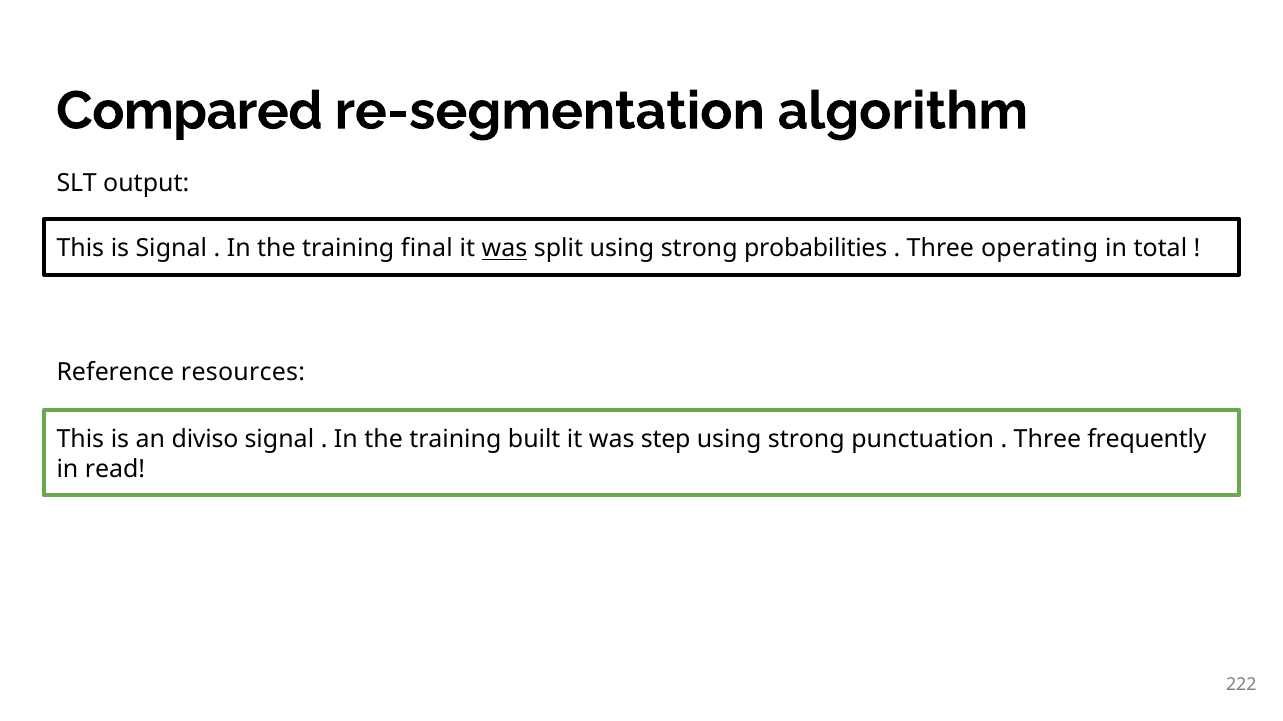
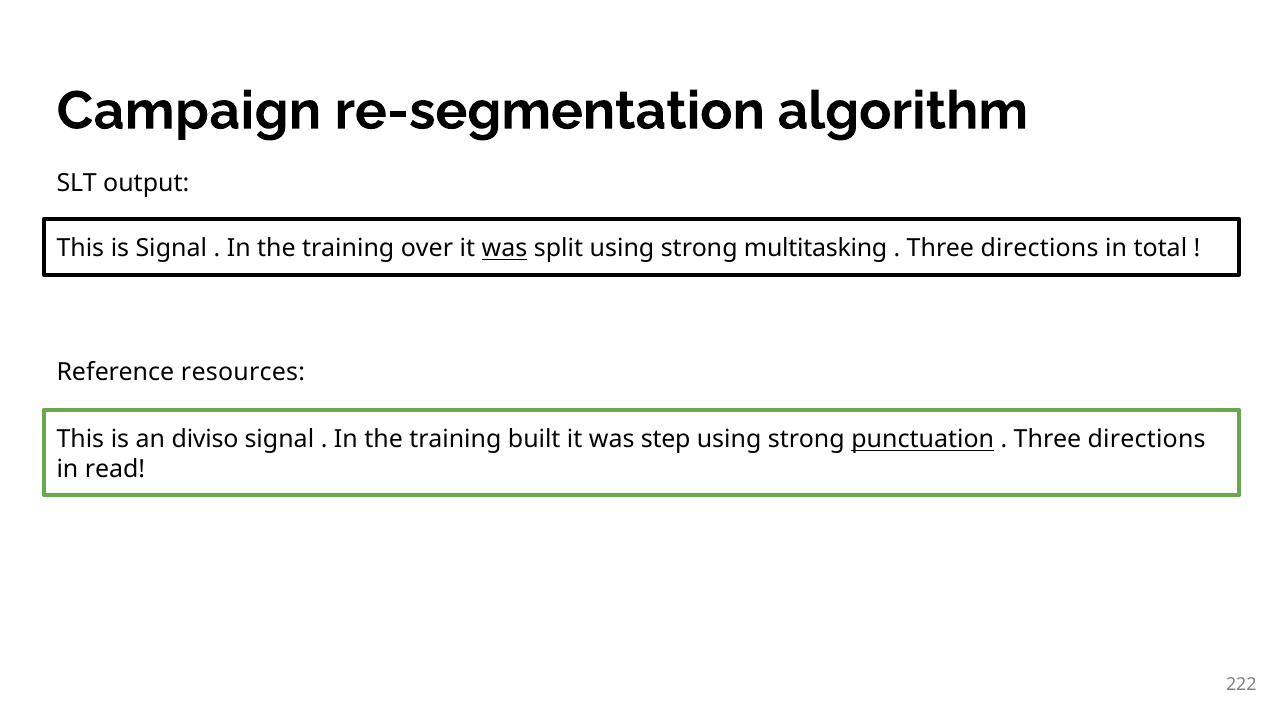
Compared: Compared -> Campaign (189, 111)
final: final -> over (427, 249)
probabilities: probabilities -> multitasking (816, 249)
operating: operating -> directions (1040, 249)
punctuation underline: none -> present (923, 440)
frequently: frequently -> directions (1147, 440)
